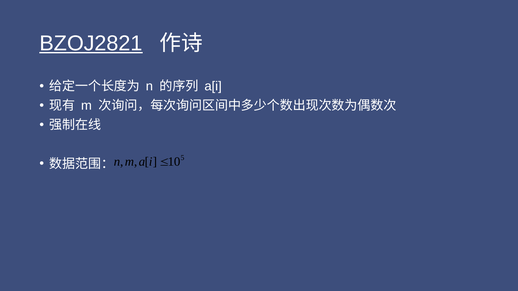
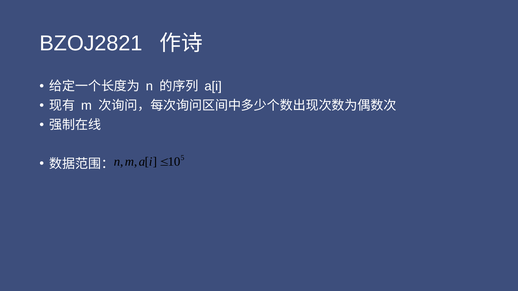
BZOJ2821 underline: present -> none (91, 44)
